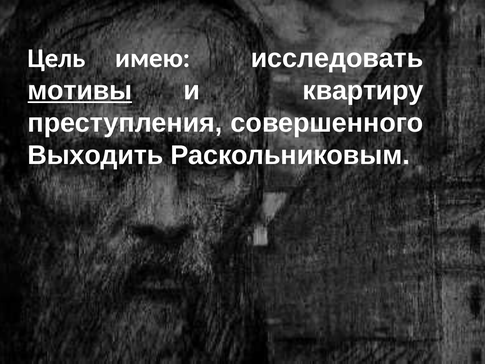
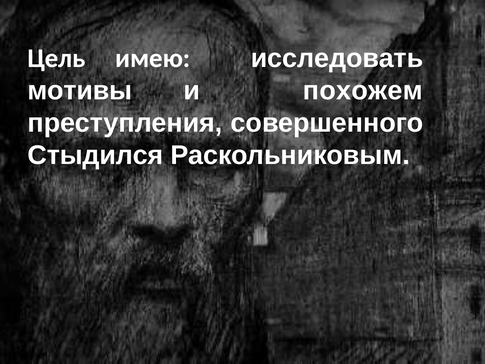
мотивы underline: present -> none (80, 91)
квартиру: квартиру -> похожем (363, 91)
Выходить: Выходить -> Стыдился (95, 155)
